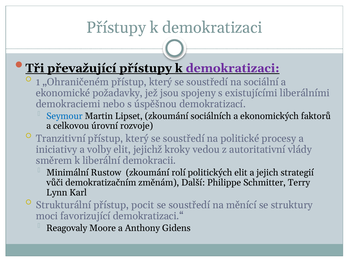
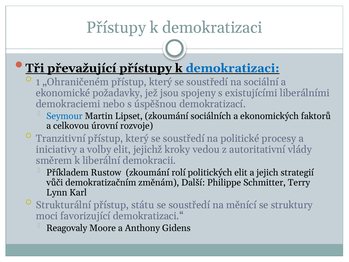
demokratizaci colour: purple -> blue (233, 68)
Minimální: Minimální -> Příkladem (67, 172)
pocit: pocit -> státu (143, 205)
